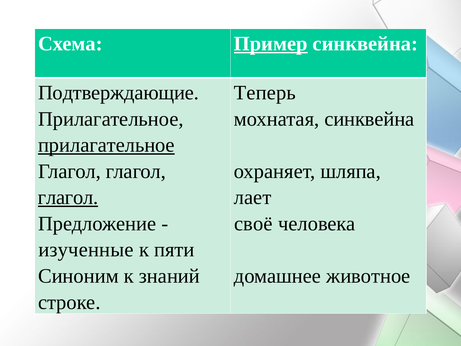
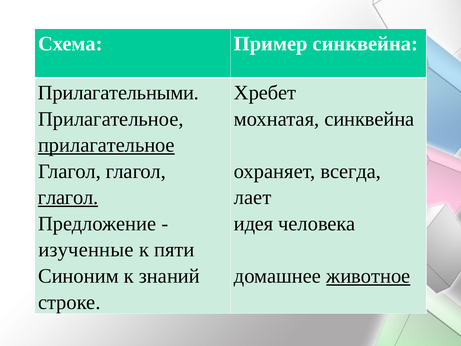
Пример underline: present -> none (271, 44)
Подтверждающие: Подтверждающие -> Прилагательными (118, 93)
Теперь: Теперь -> Хребет (265, 93)
шляпа: шляпа -> всегда (351, 171)
своё: своё -> идея (254, 224)
животное underline: none -> present (368, 276)
